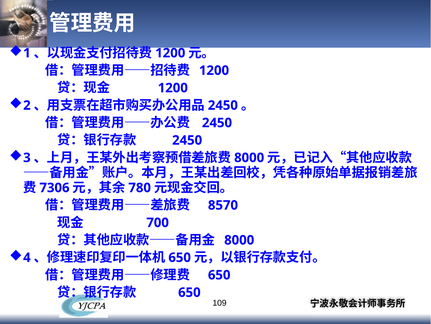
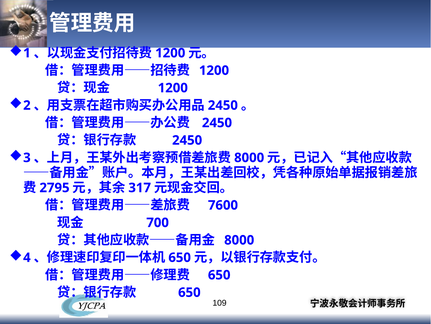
7306: 7306 -> 2795 (54, 187)
780: 780 -> 317 (140, 187)
8570: 8570 -> 7600 (223, 205)
